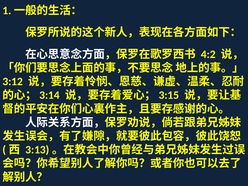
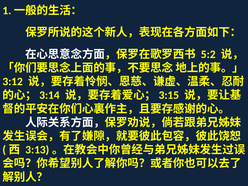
4:2: 4:2 -> 5:2 (208, 54)
